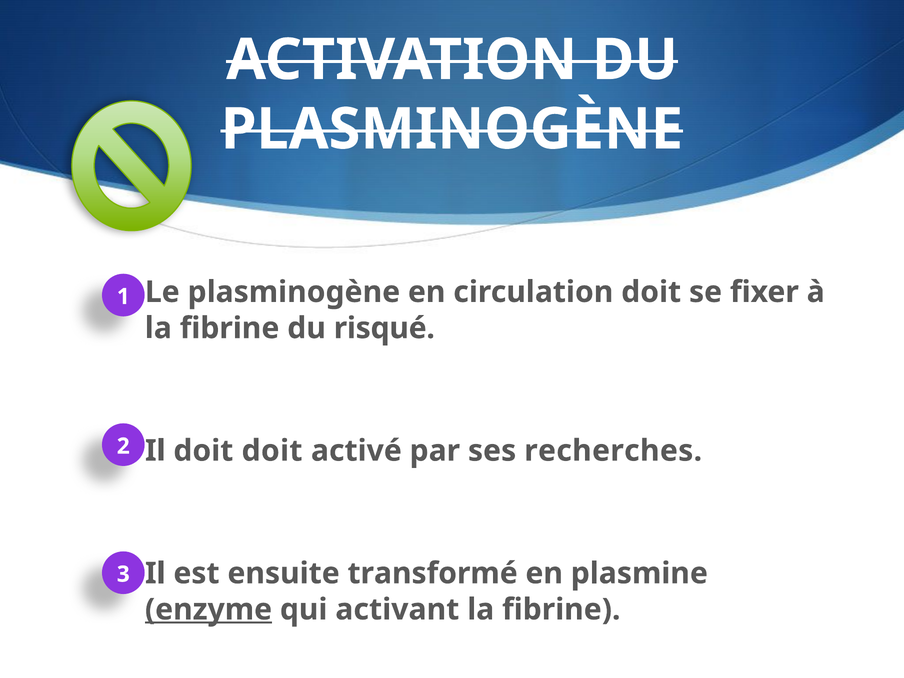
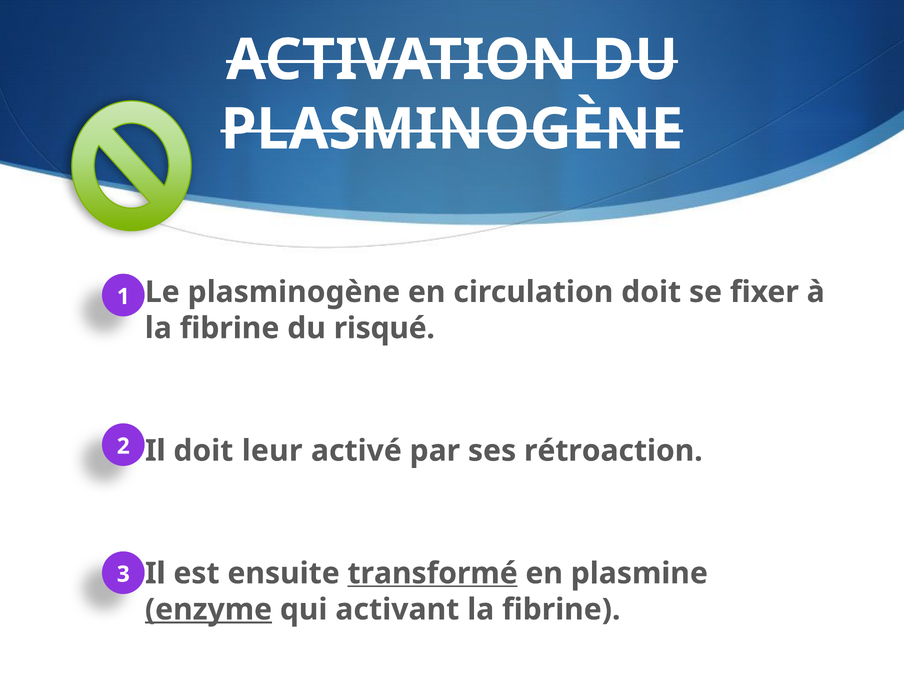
doit doit: doit -> leur (272, 451)
recherches: recherches -> rétroaction (613, 451)
transformé underline: none -> present (433, 573)
